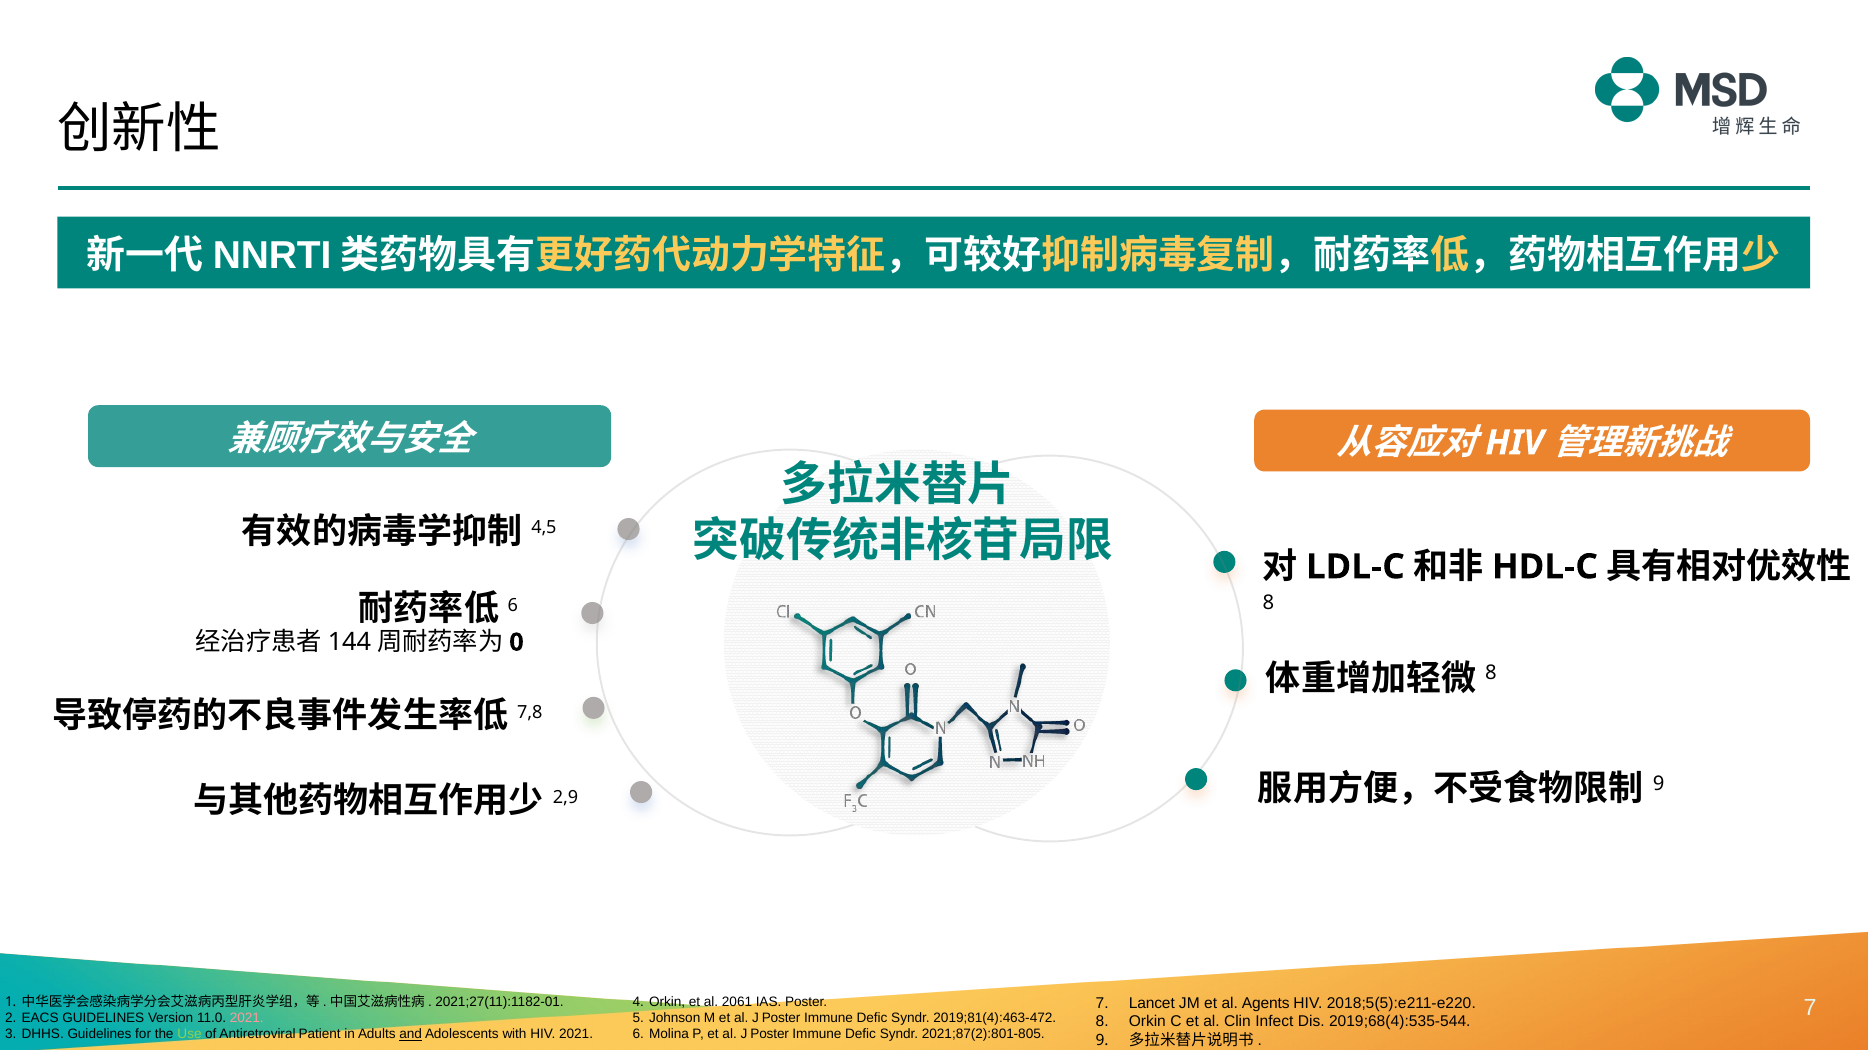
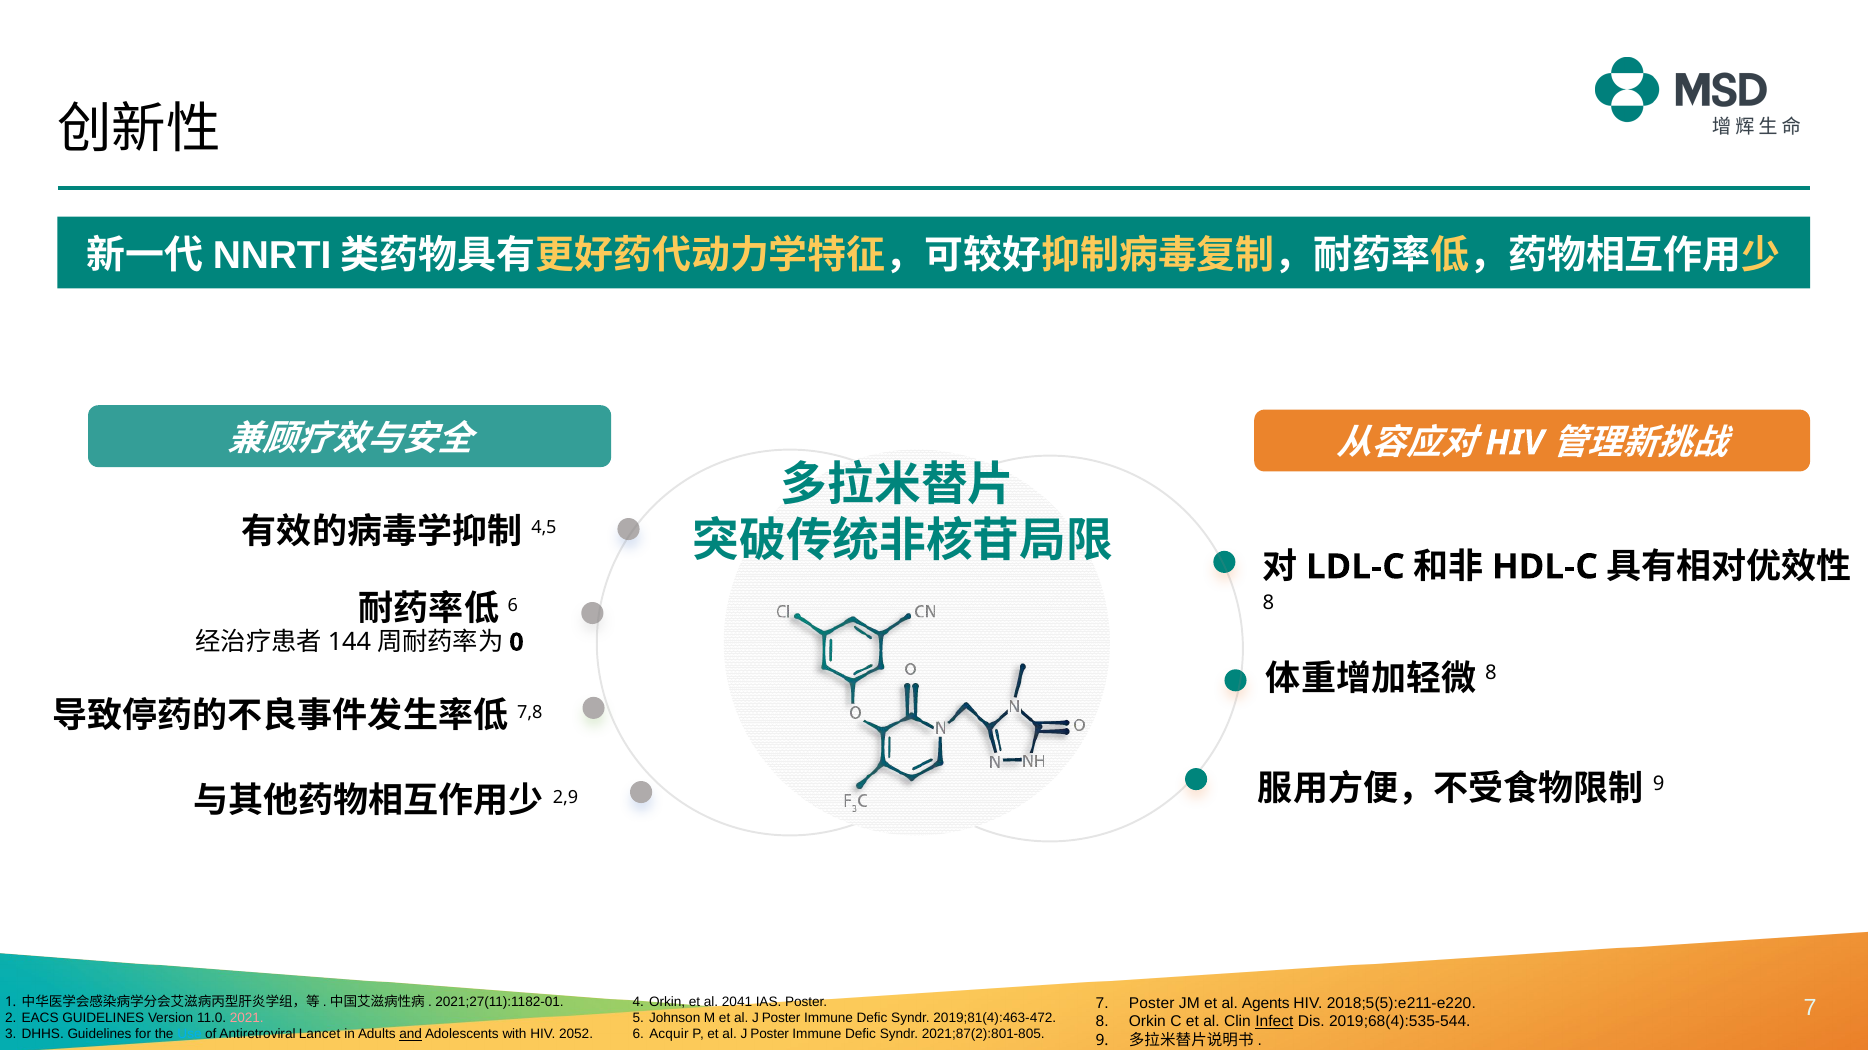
2061: 2061 -> 2041 (737, 1002)
7 Lancet: Lancet -> Poster (1152, 1004)
Infect underline: none -> present (1274, 1022)
Use colour: light green -> light blue (190, 1035)
Patient: Patient -> Lancet (320, 1035)
HIV 2021: 2021 -> 2052 (576, 1035)
Molina: Molina -> Acquir (669, 1035)
